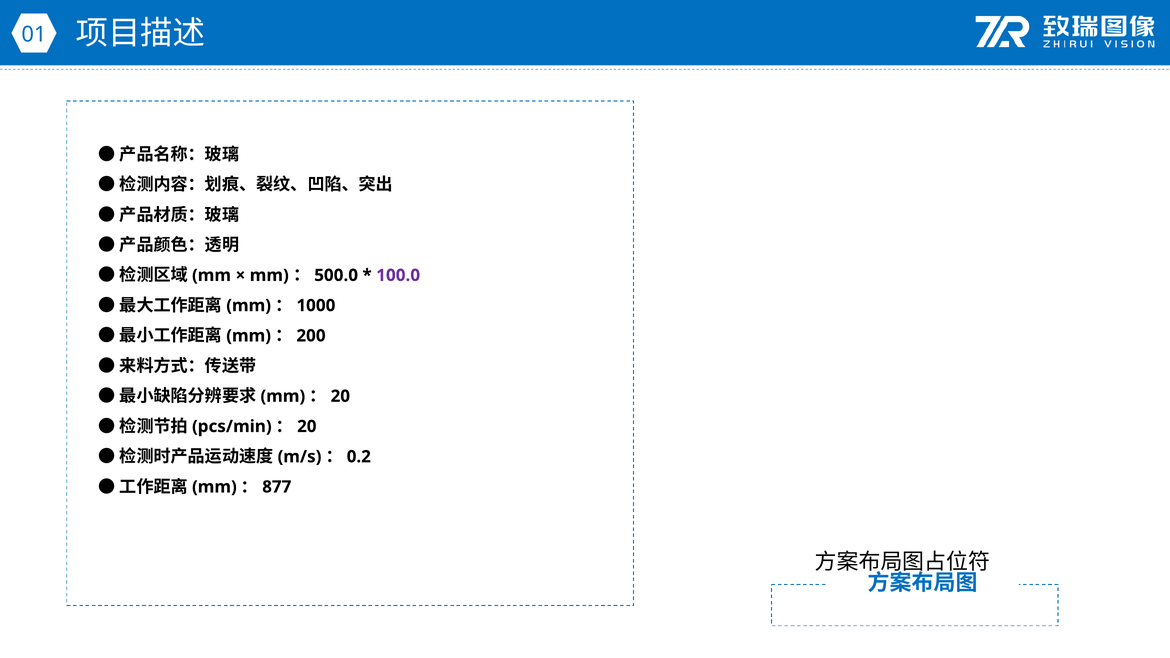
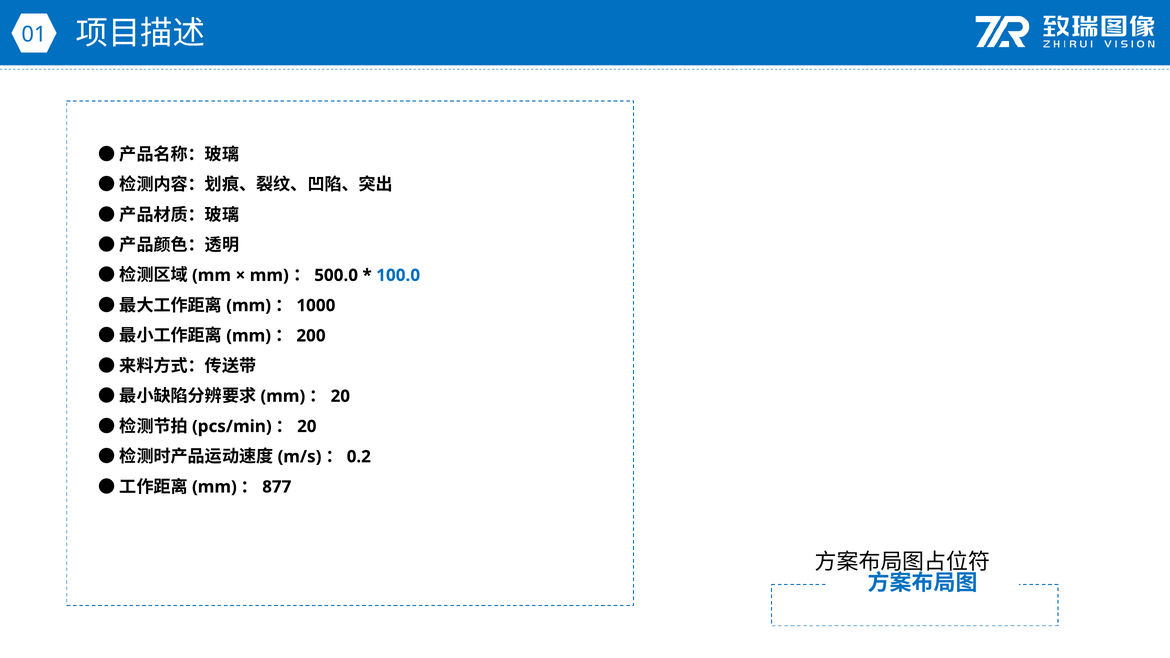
100.0 colour: purple -> blue (398, 275)
